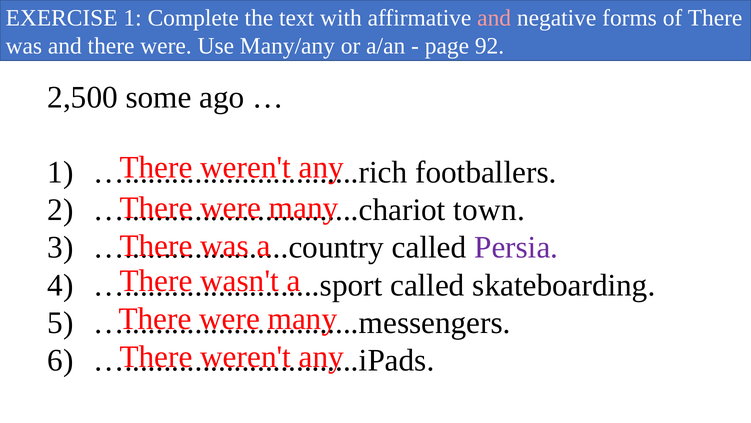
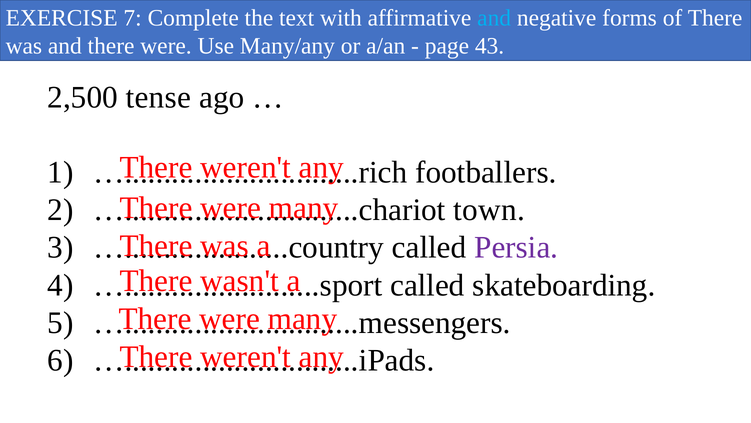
EXERCISE 1: 1 -> 7 (133, 18)
and colour: pink -> light blue (494, 18)
92: 92 -> 43 (490, 46)
some: some -> tense (158, 97)
